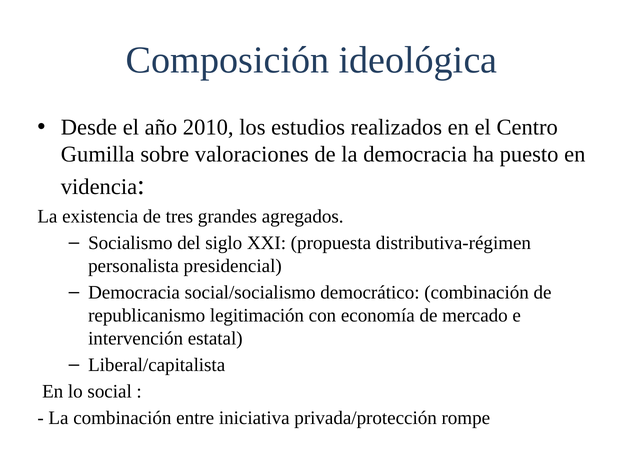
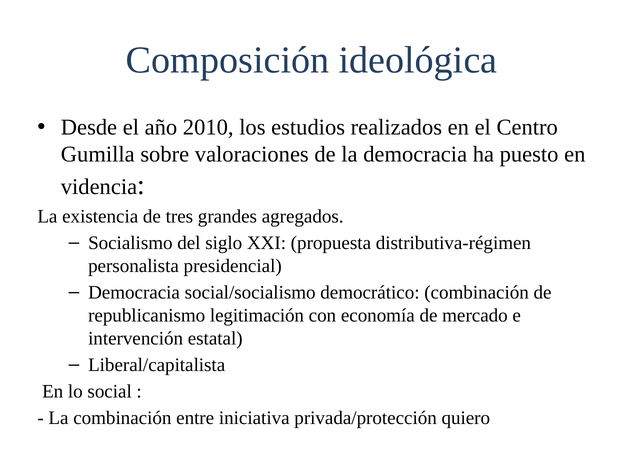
rompe: rompe -> quiero (466, 418)
